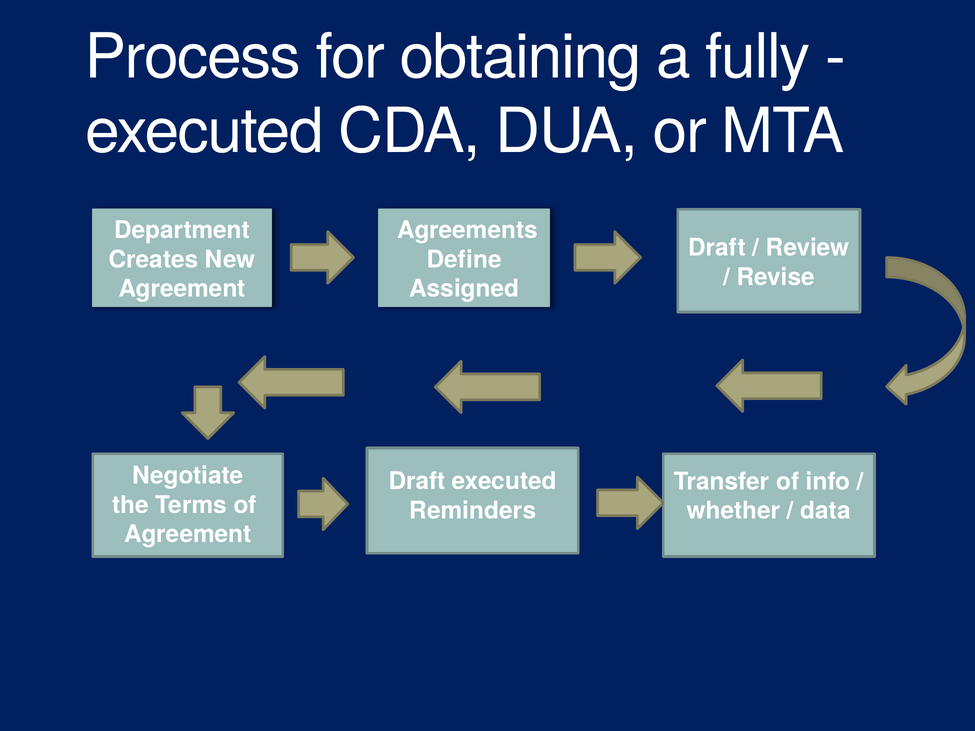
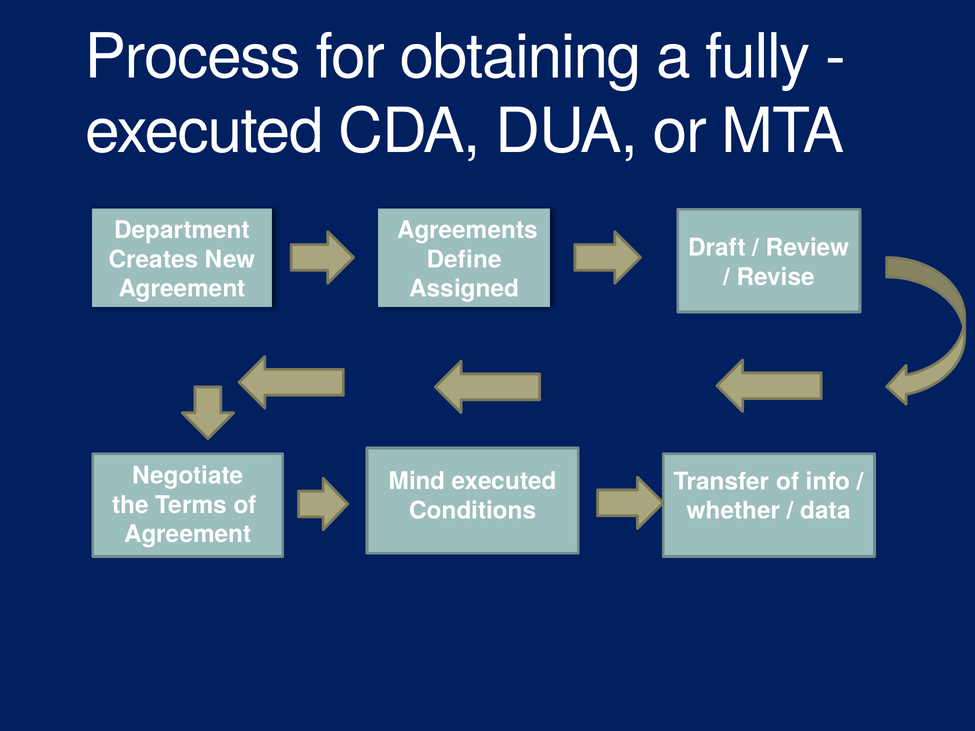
Draft: Draft -> Mind (417, 482)
Reminders: Reminders -> Conditions (473, 511)
